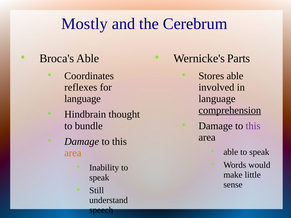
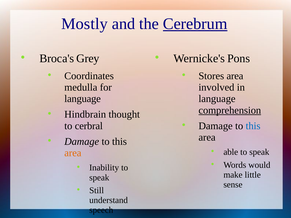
Cerebrum underline: none -> present (195, 24)
Broca's Able: Able -> Grey (88, 58)
Parts: Parts -> Pons (239, 58)
Stores able: able -> area (235, 76)
reflexes: reflexes -> medulla (81, 87)
bundle: bundle -> cerbral (89, 126)
this colour: purple -> blue (253, 126)
